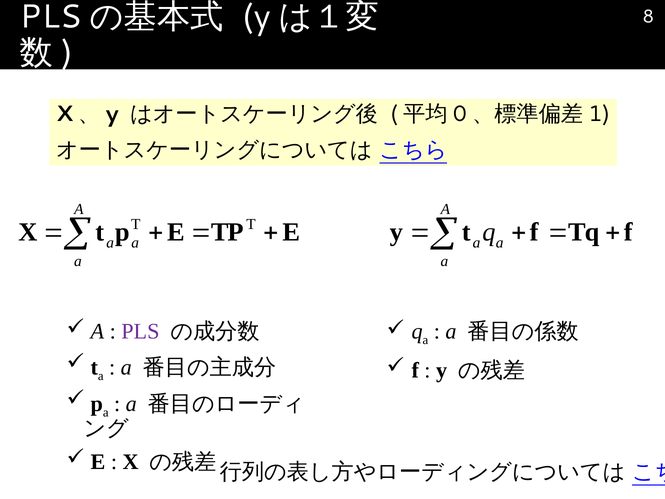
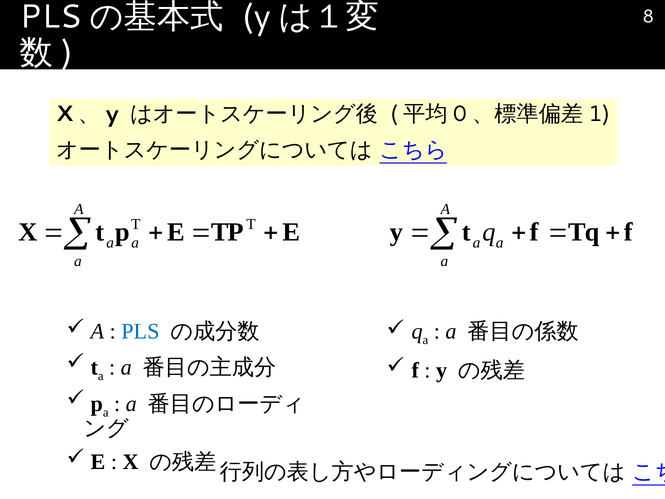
PLS colour: purple -> blue (140, 331)
